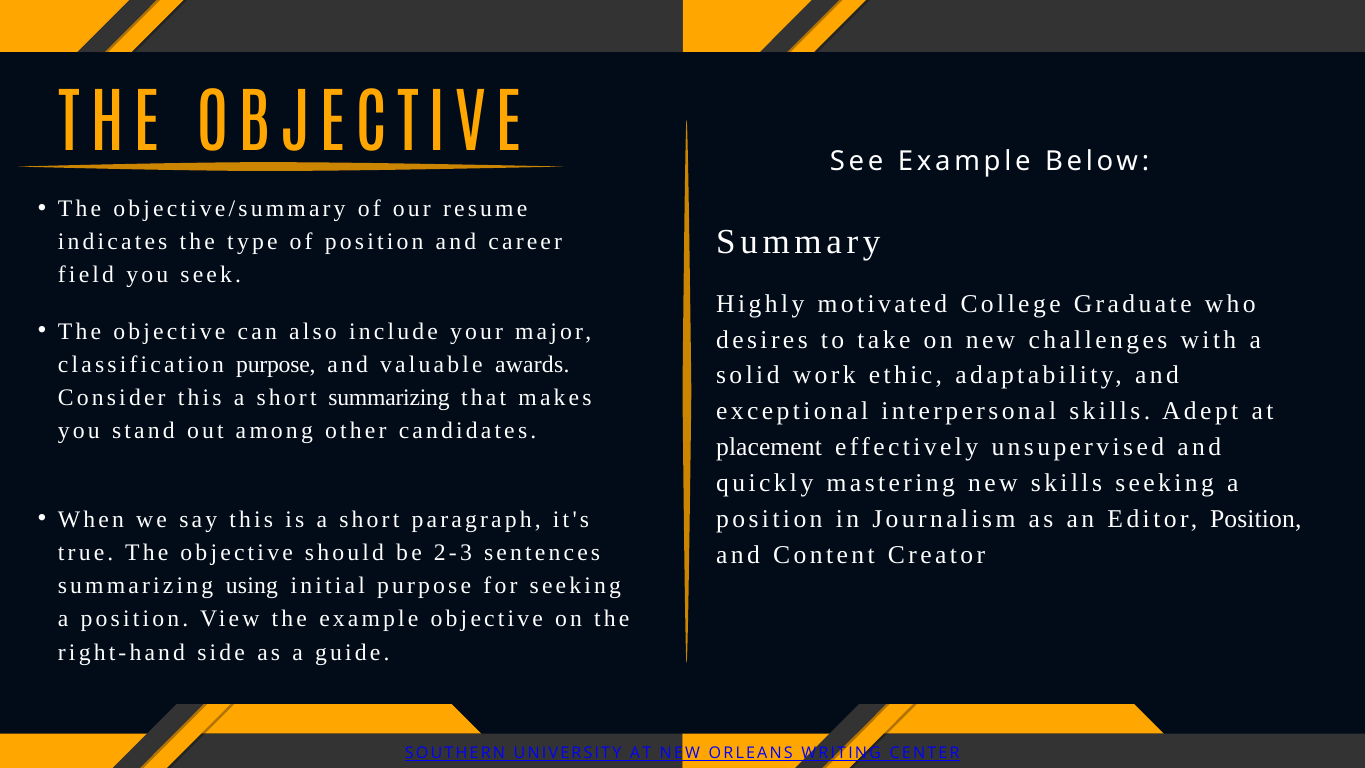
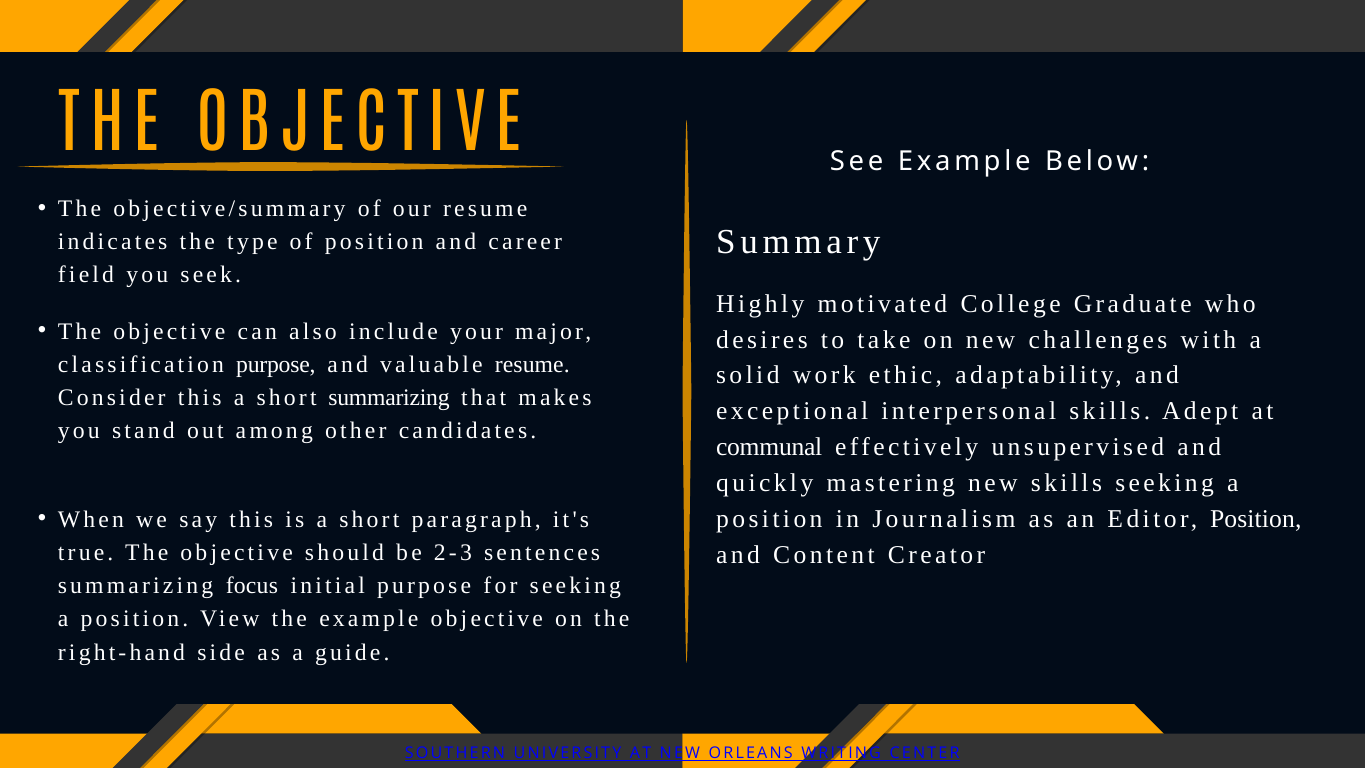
valuable awards: awards -> resume (532, 364)
placement: placement -> communal (769, 447)
using: using -> focus (252, 586)
